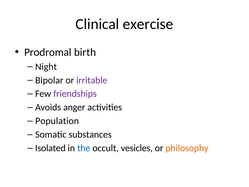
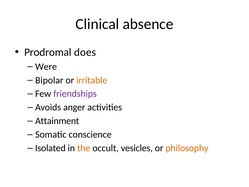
exercise: exercise -> absence (148, 24)
birth: birth -> does (85, 52)
Night: Night -> Were (46, 67)
irritable colour: purple -> orange (92, 80)
Population: Population -> Attainment (57, 121)
substances: substances -> conscience (90, 134)
the colour: blue -> orange (84, 148)
